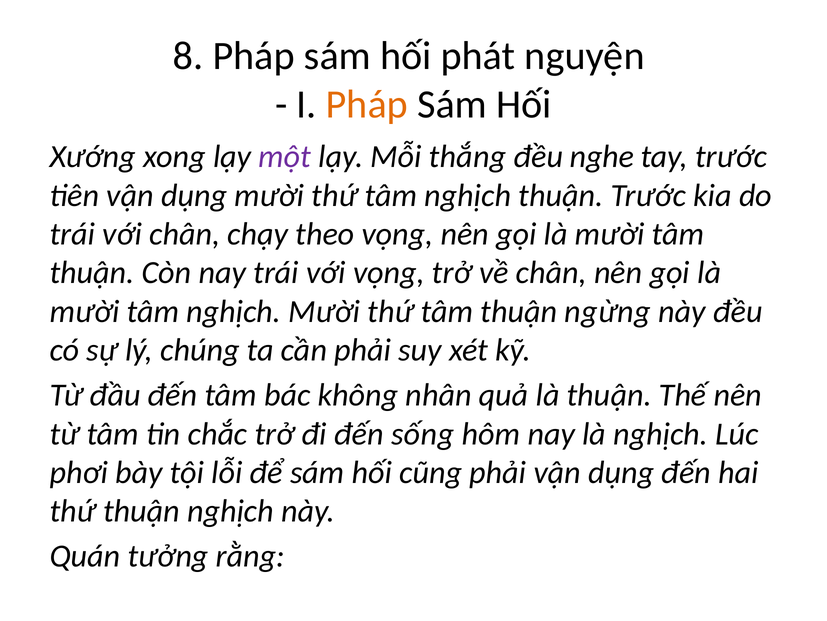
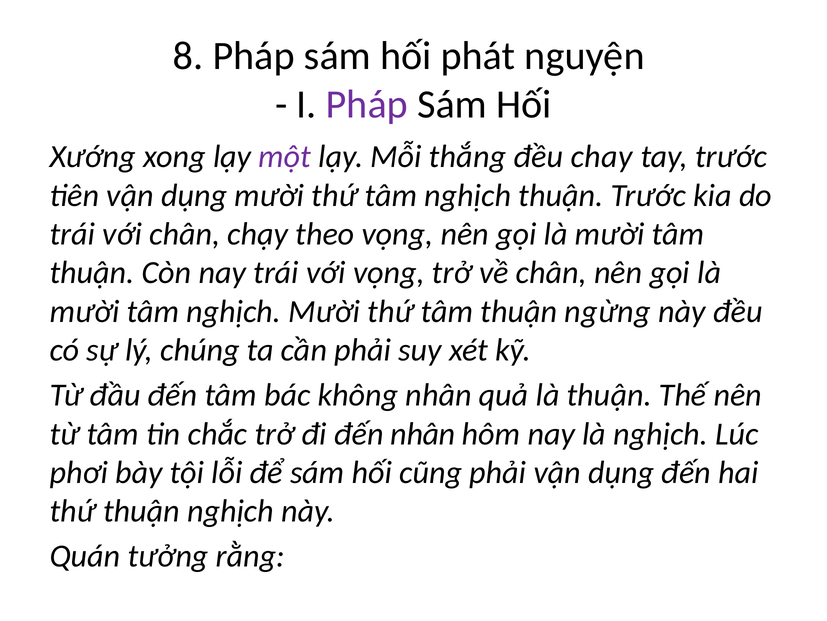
Pháp colour: orange -> purple (367, 104)
nghe: nghe -> chay (602, 157)
đến sống: sống -> nhân (423, 433)
